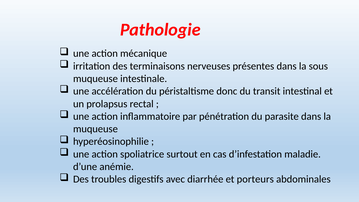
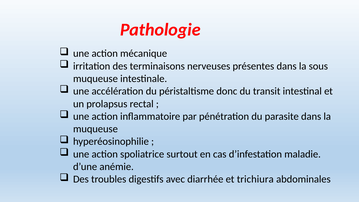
porteurs: porteurs -> trichiura (255, 179)
